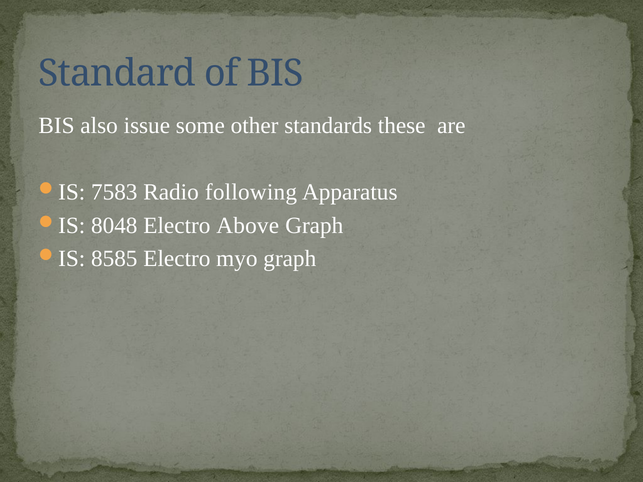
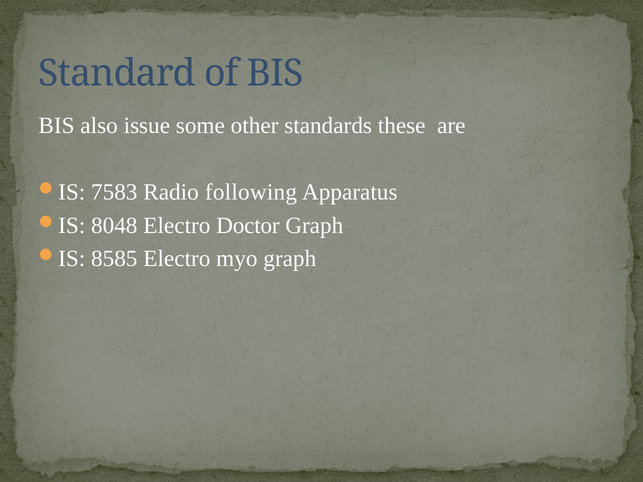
Above: Above -> Doctor (248, 226)
